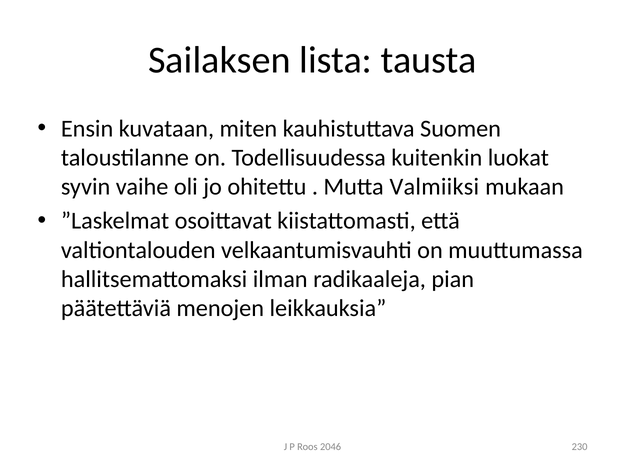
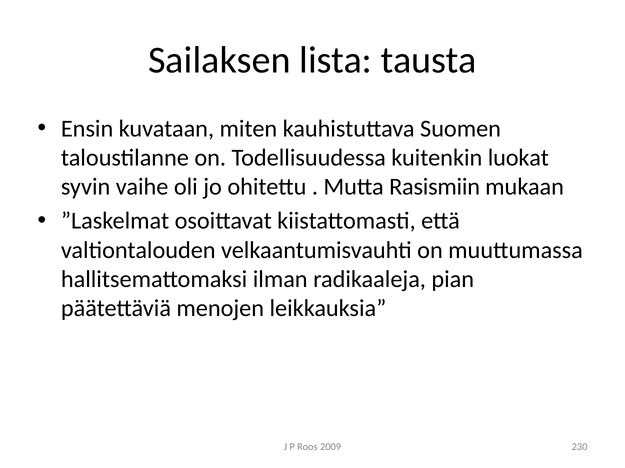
Valmiiksi: Valmiiksi -> Rasismiin (435, 187)
2046: 2046 -> 2009 (331, 448)
